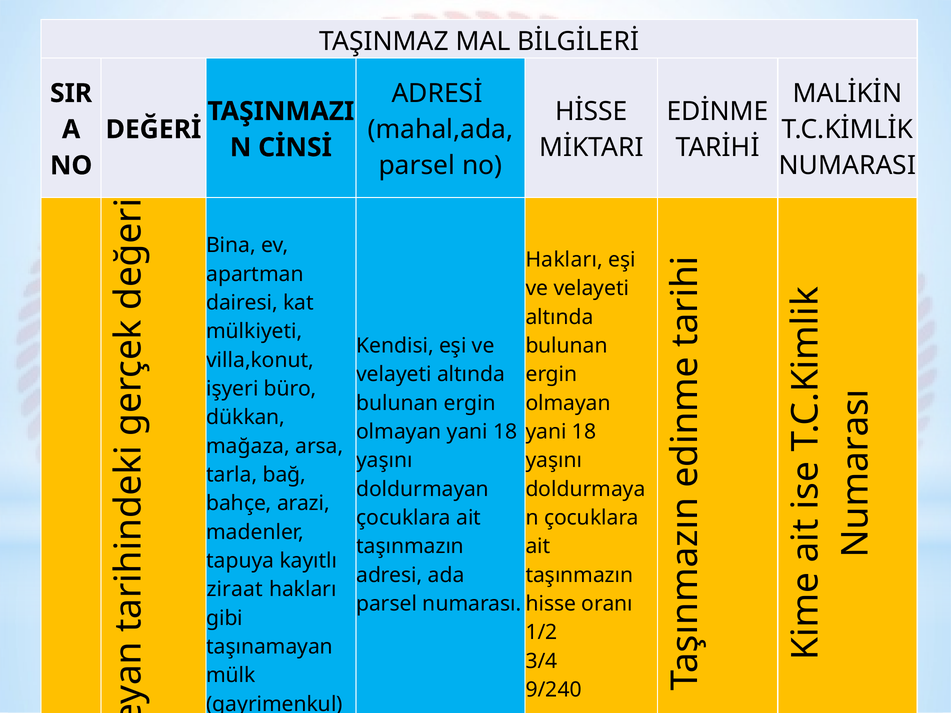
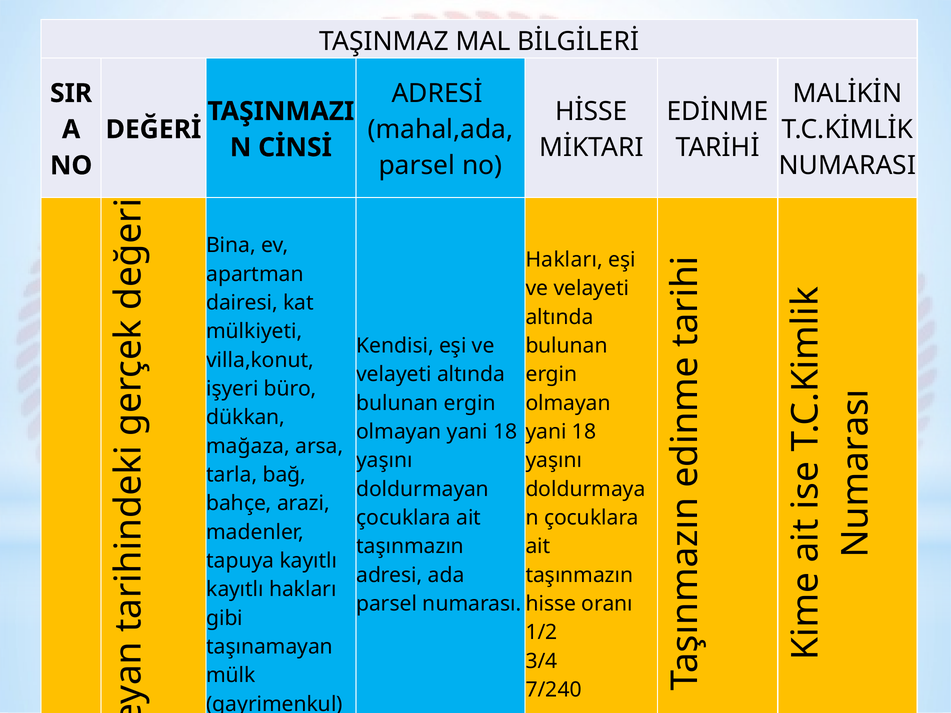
ziraat: ziraat -> kayıtlı (235, 590)
9/240: 9/240 -> 7/240 (554, 690)
